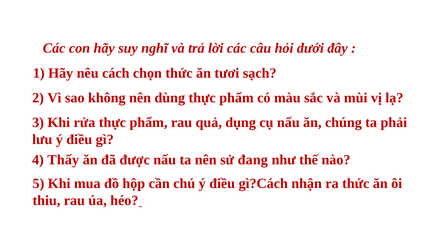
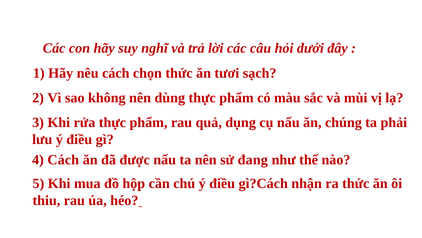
4 Thấy: Thấy -> Cách (63, 159)
